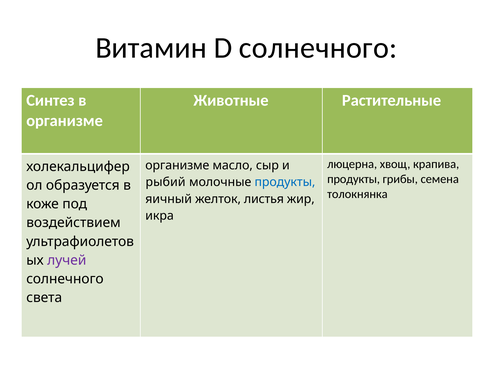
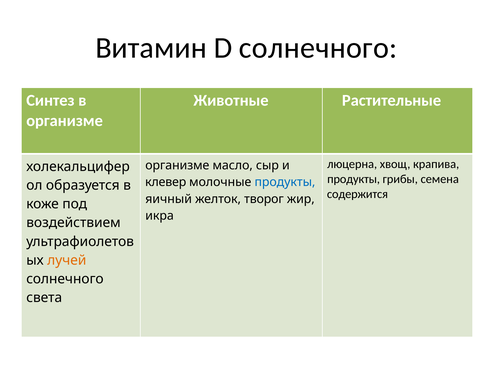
рыбий: рыбий -> клевер (166, 182)
толокнянка: толокнянка -> содержится (357, 194)
листья: листья -> творог (264, 199)
лучей colour: purple -> orange (67, 260)
